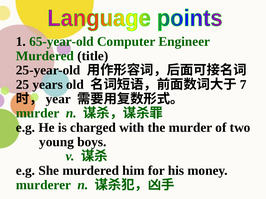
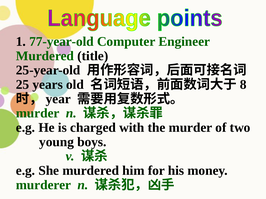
65-year-old: 65-year-old -> 77-year-old (61, 42)
7: 7 -> 8 (243, 85)
